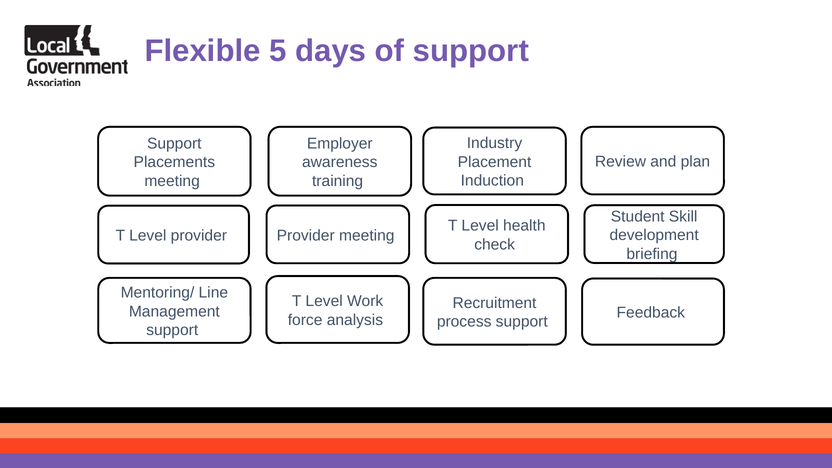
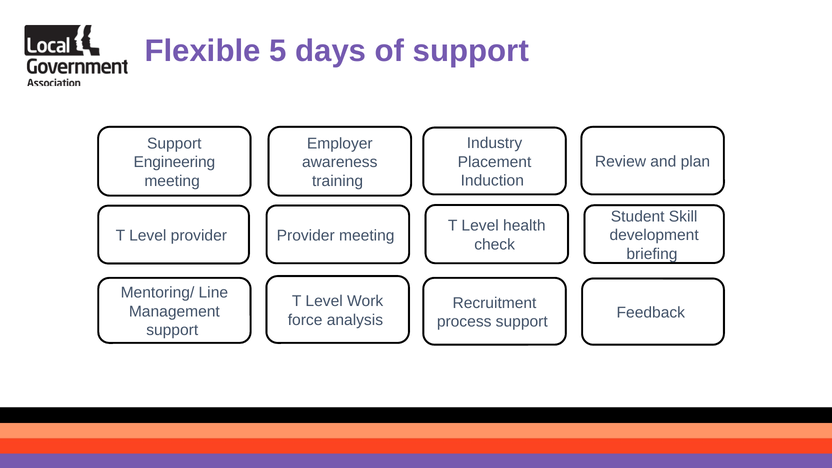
Placements: Placements -> Engineering (174, 162)
